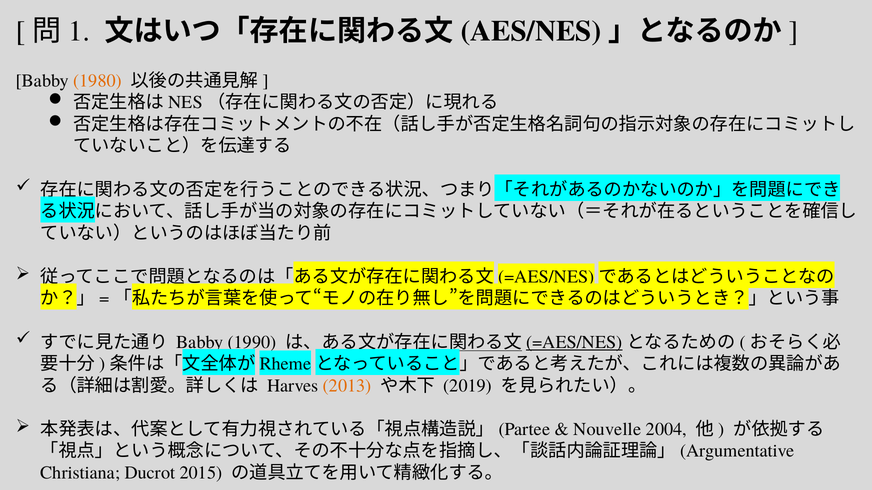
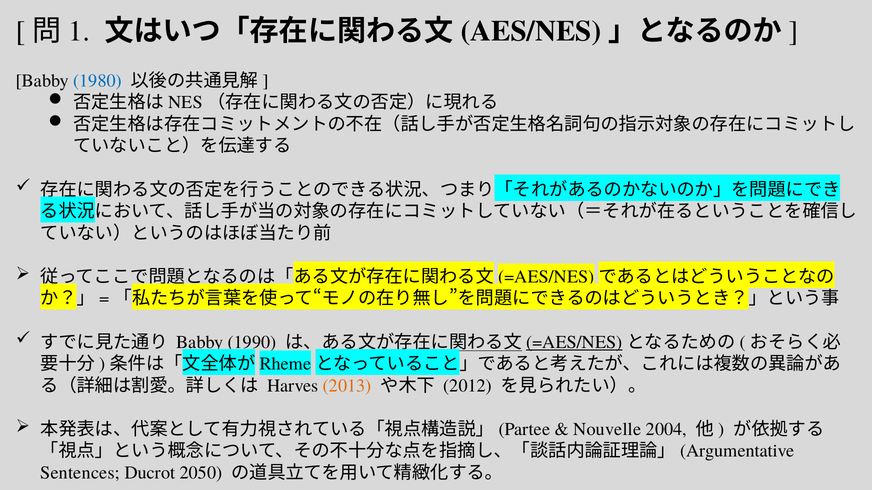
1980 colour: orange -> blue (98, 81)
2019: 2019 -> 2012 (468, 386)
Christiana: Christiana -> Sentences (80, 473)
2015: 2015 -> 2050 (201, 473)
